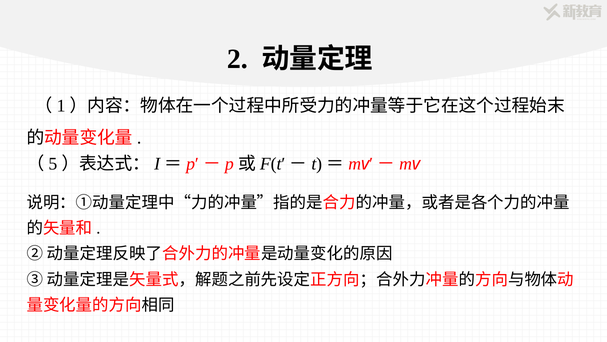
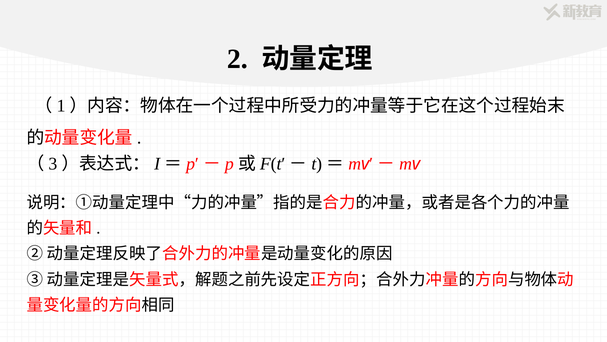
5: 5 -> 3 (53, 164)
